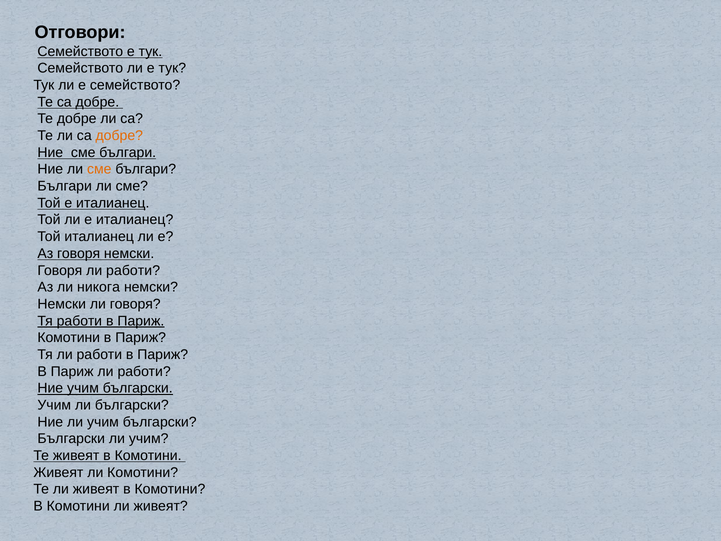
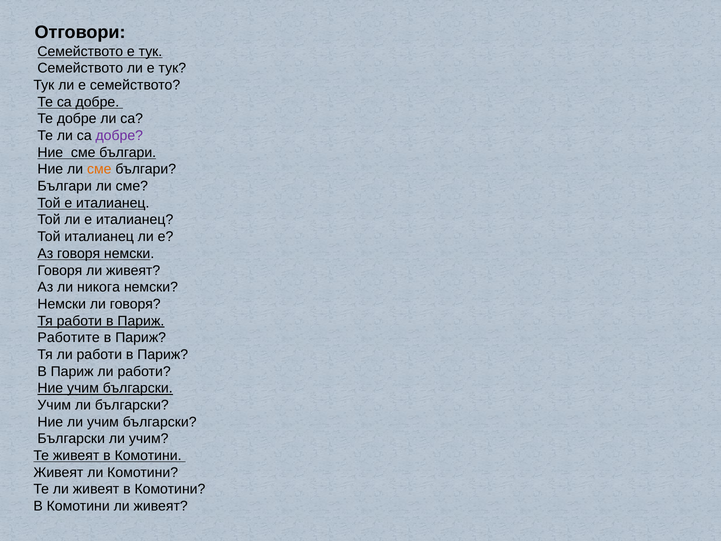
добре colour: orange -> purple (119, 136)
Говоря ли работи: работи -> живеят (133, 270)
Комотини: Комотини -> Работите (69, 338)
